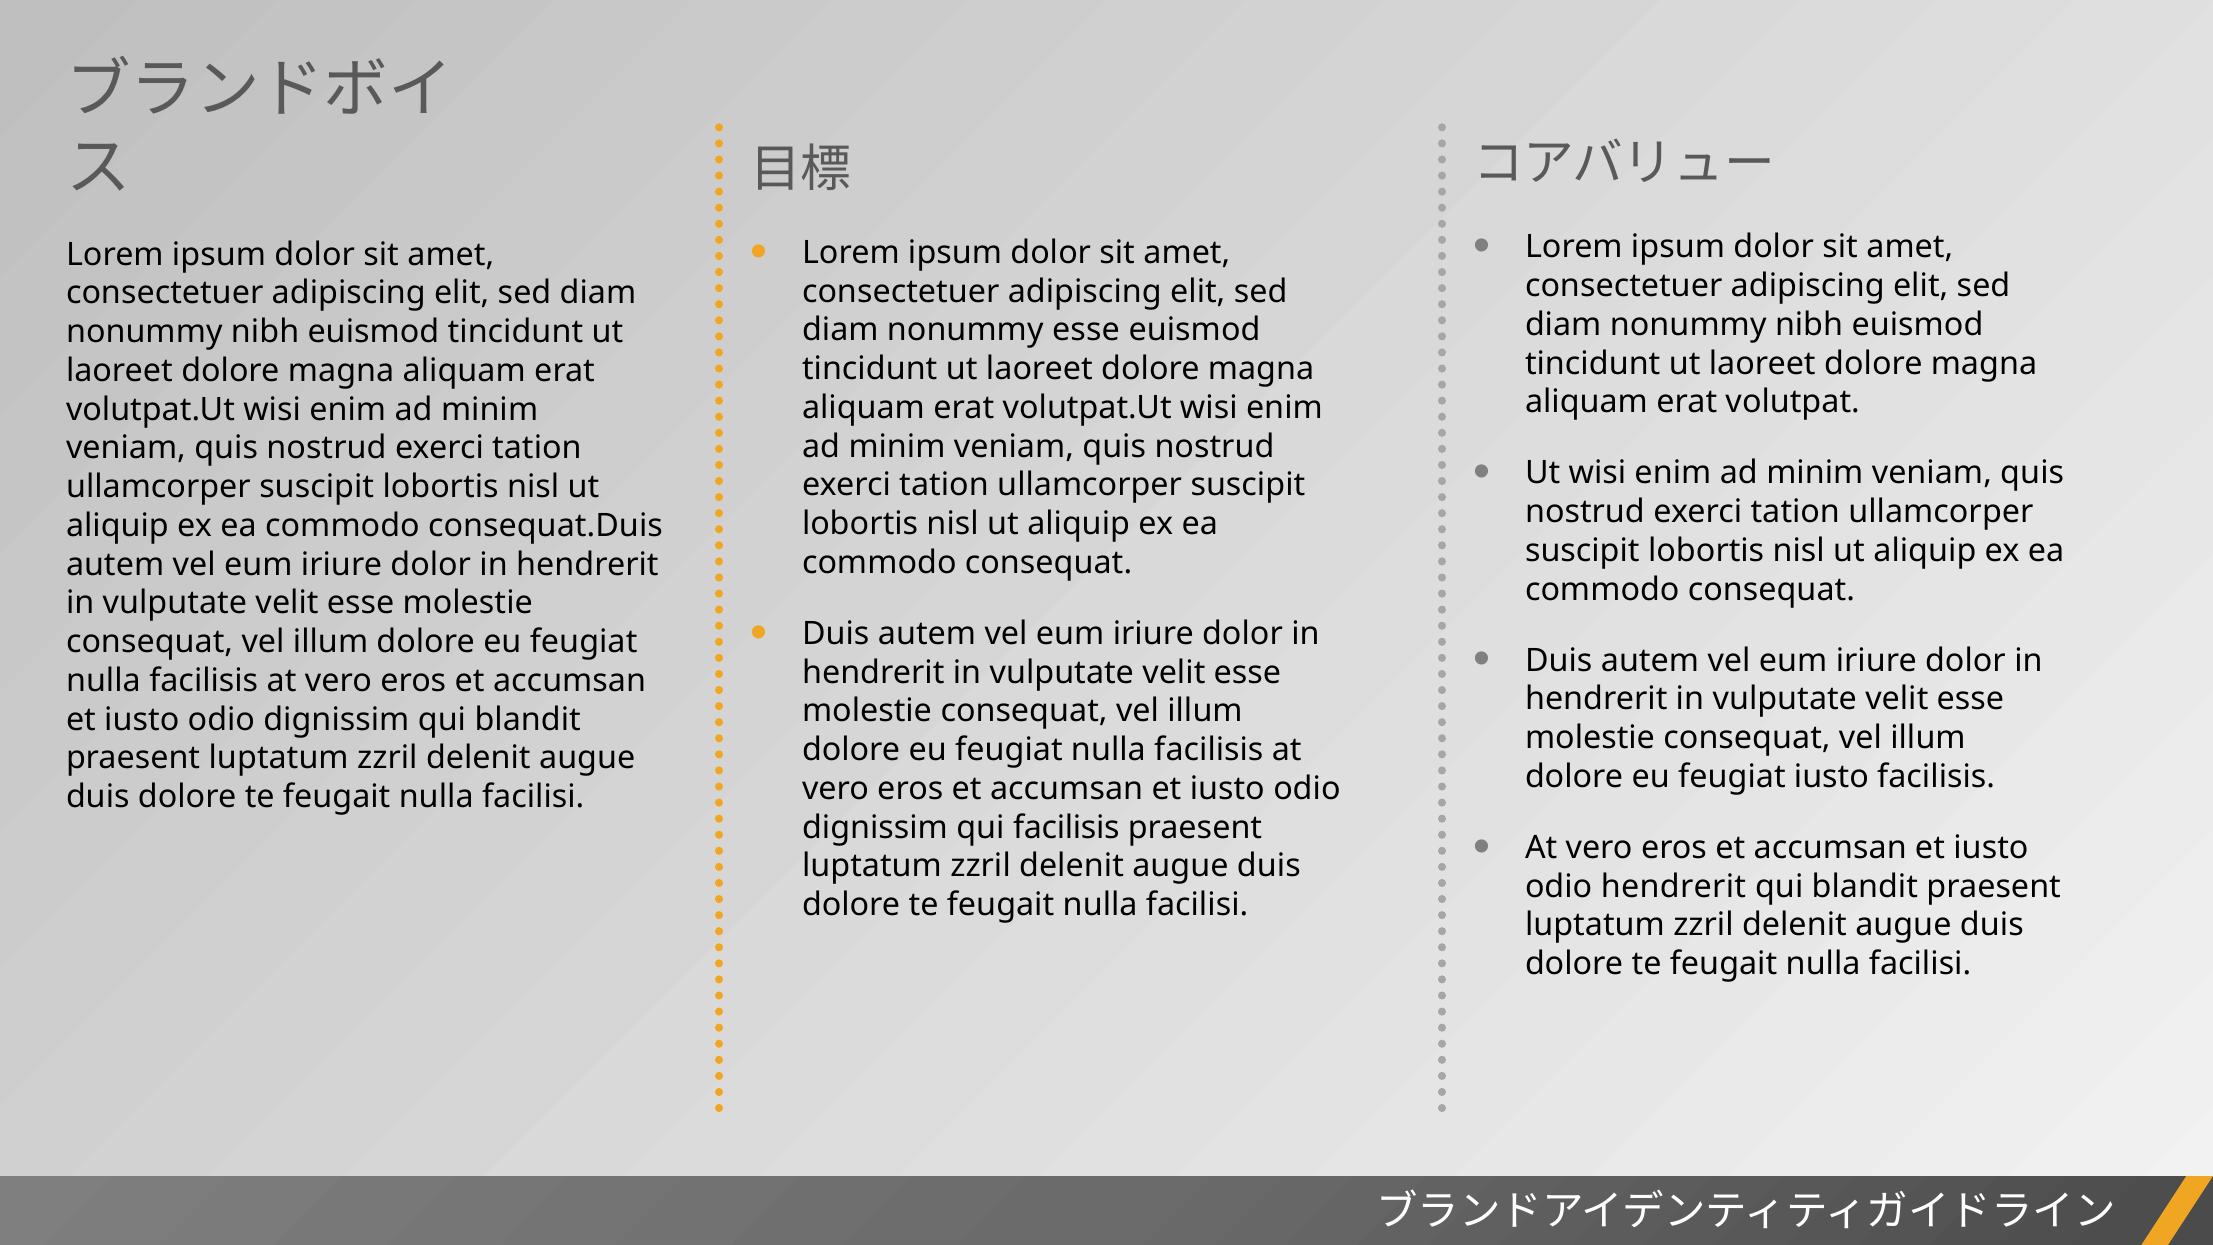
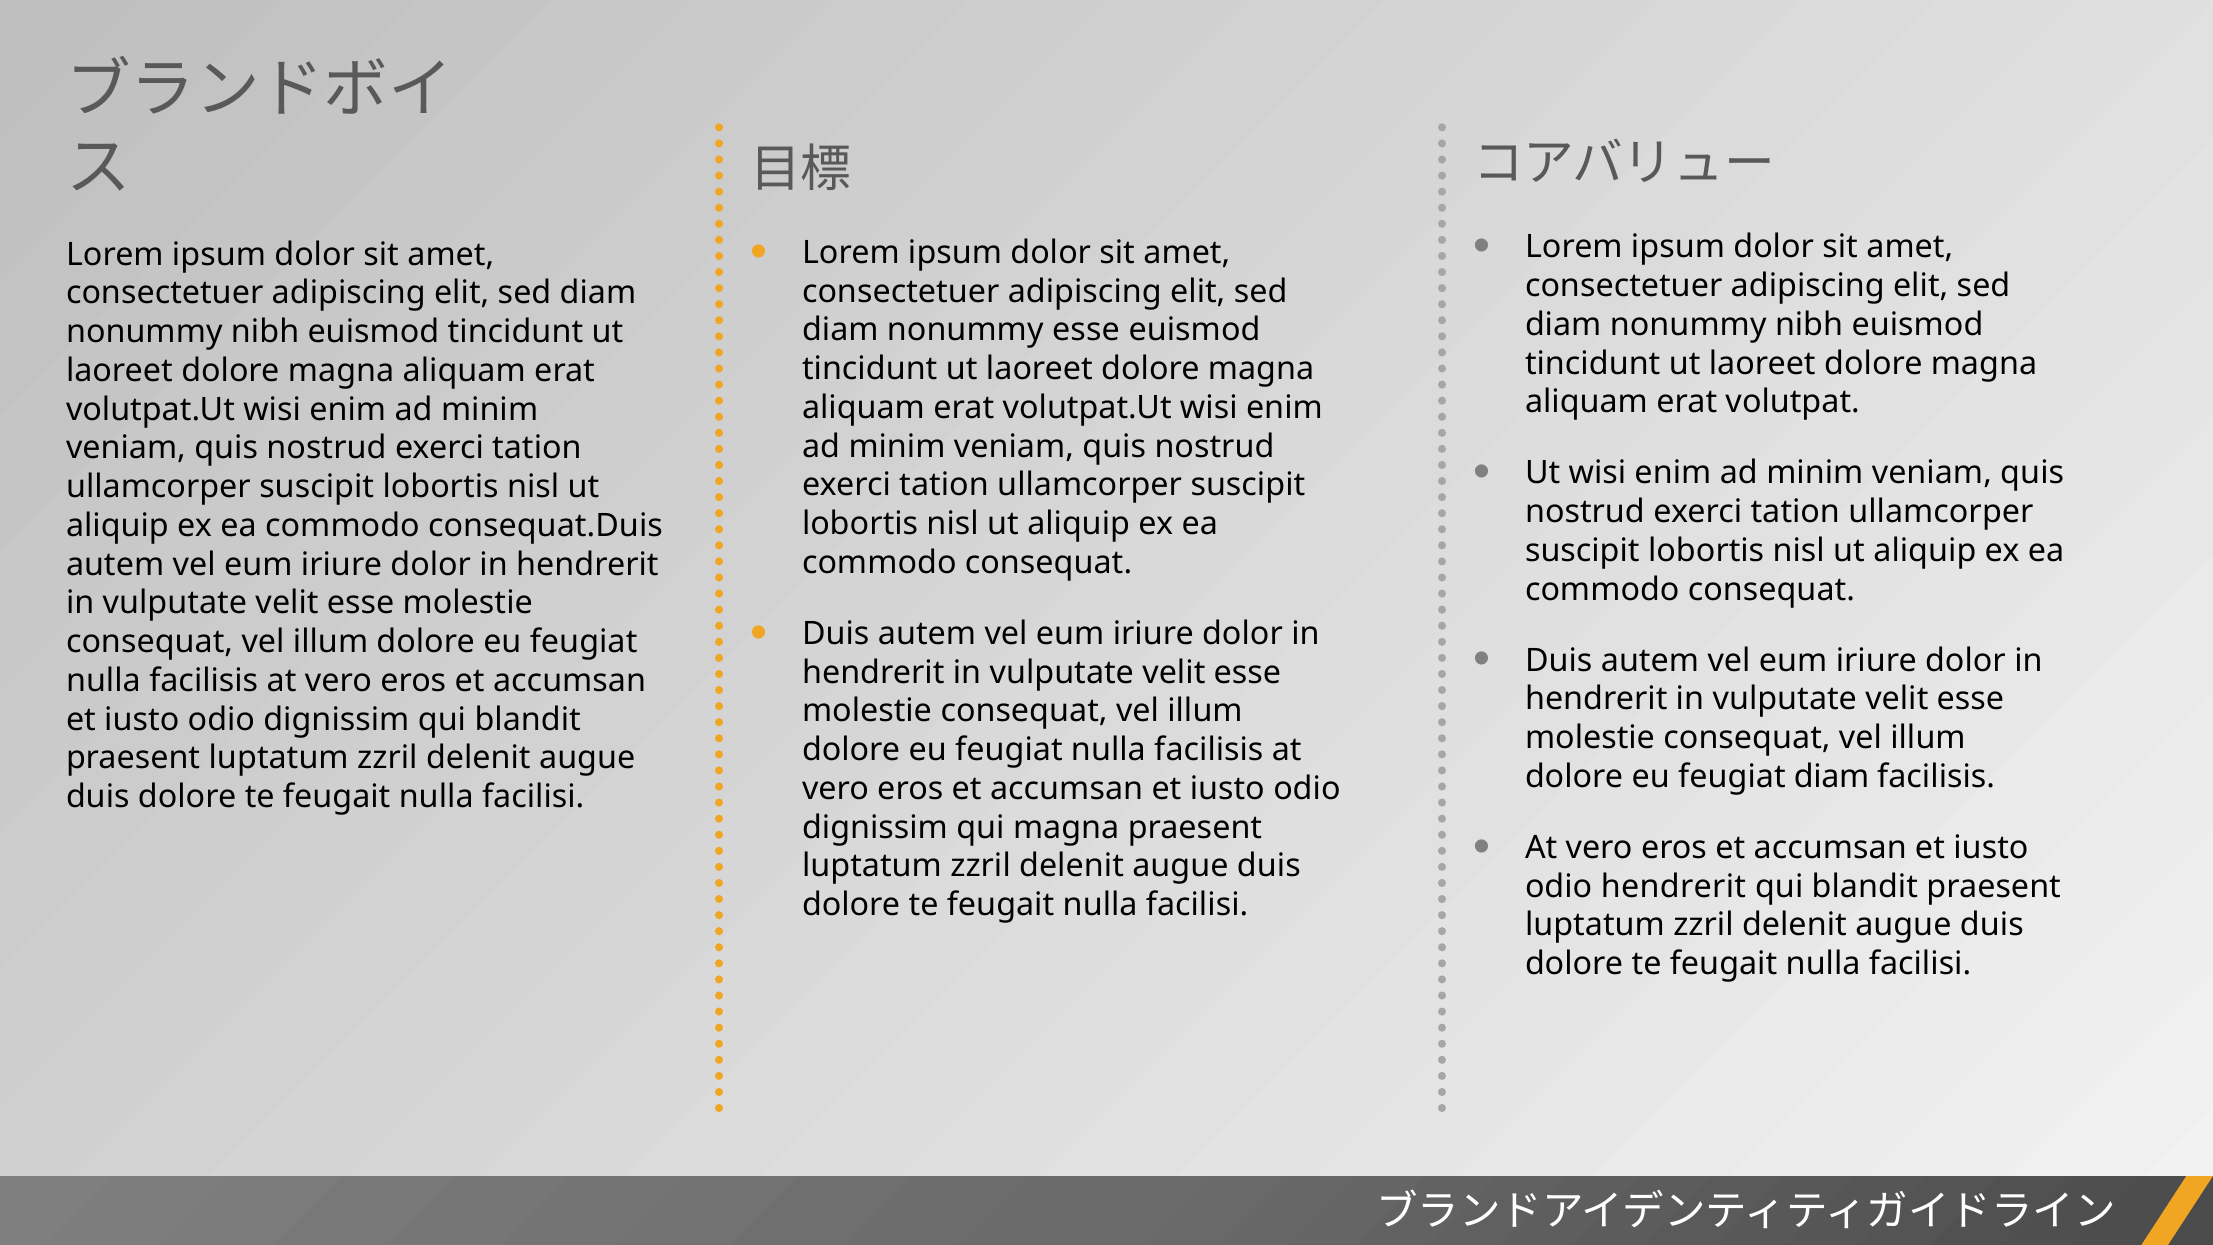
feugiat iusto: iusto -> diam (1832, 777)
qui facilisis: facilisis -> magna (1066, 827)
